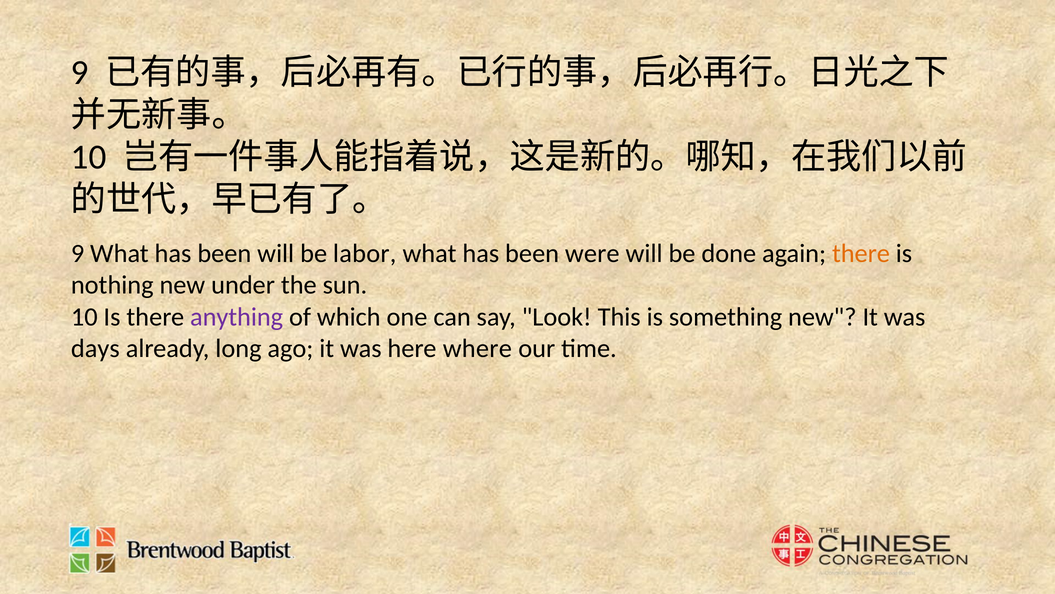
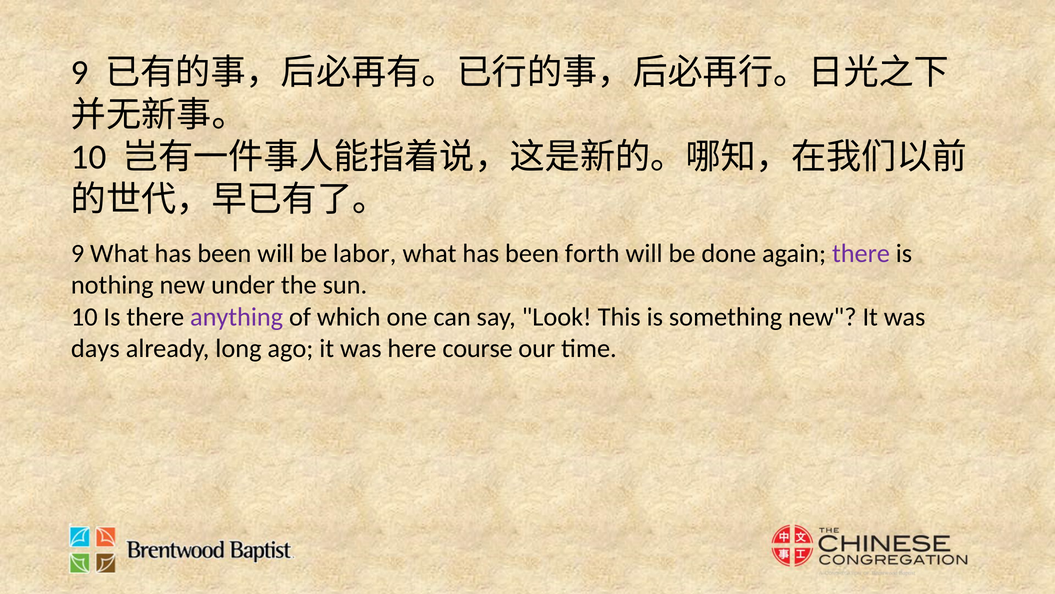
were: were -> forth (592, 253)
there colour: orange -> purple (861, 253)
where: where -> course (478, 348)
